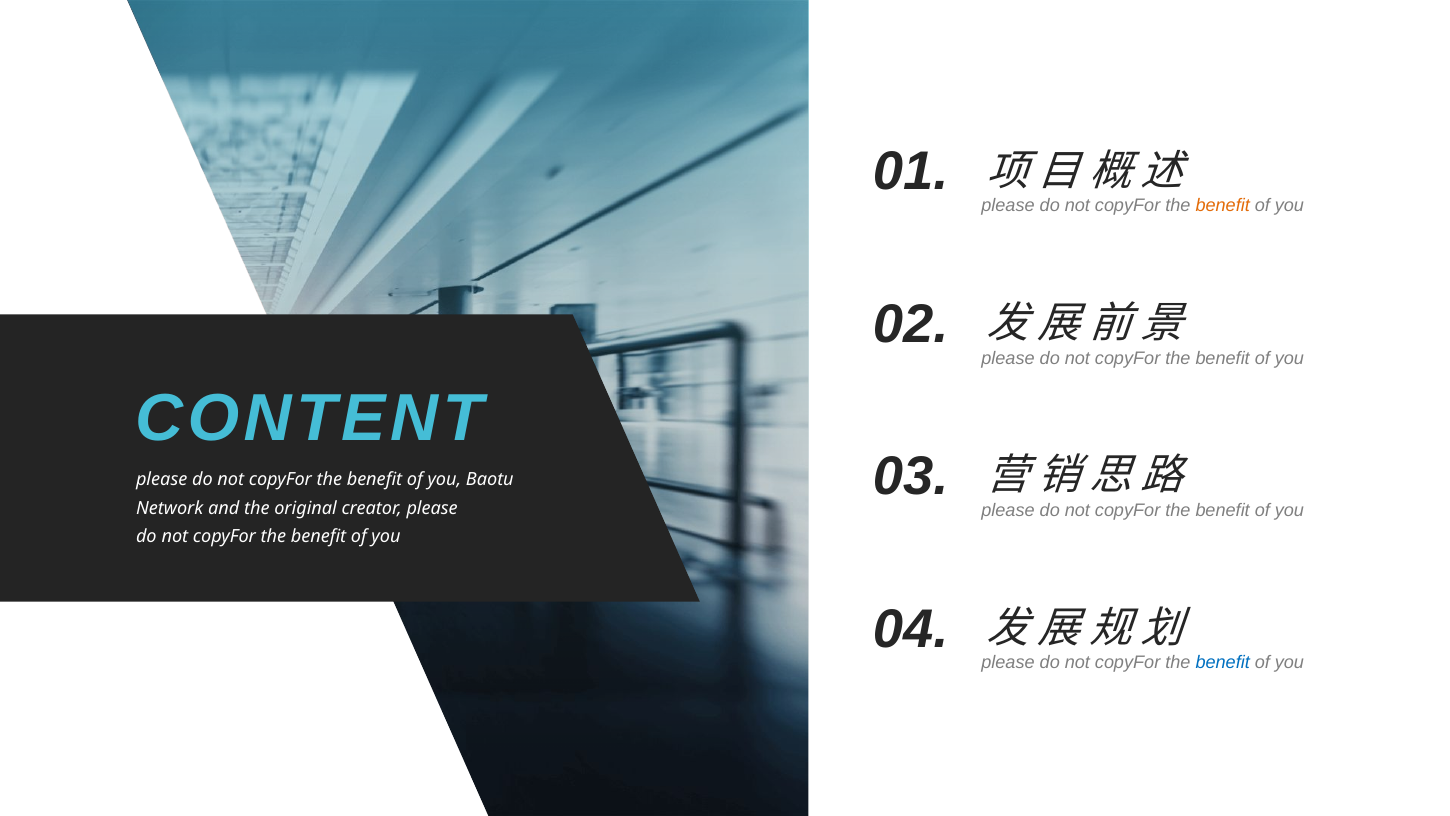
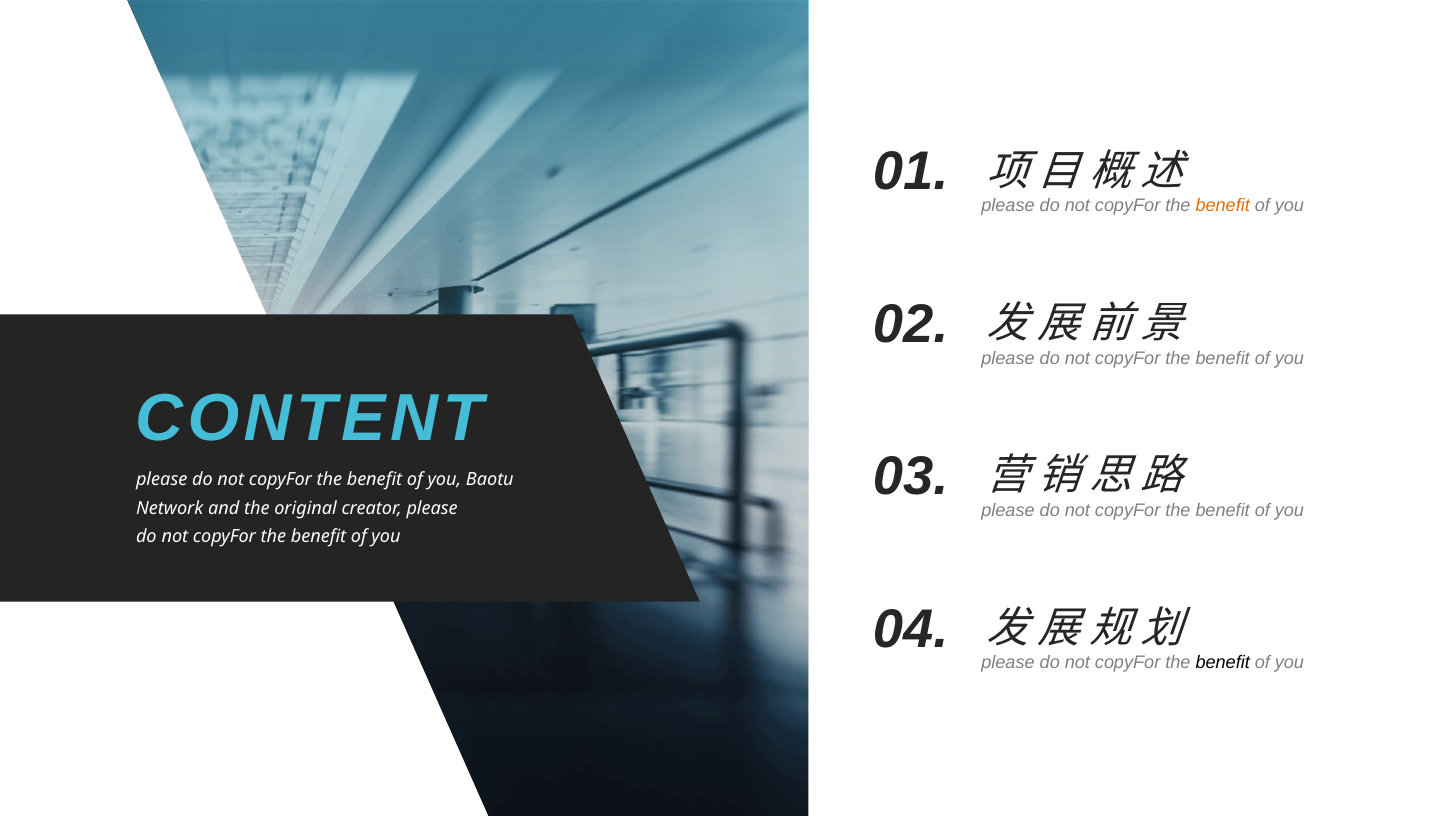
benefit colour: blue -> black (1223, 663)
